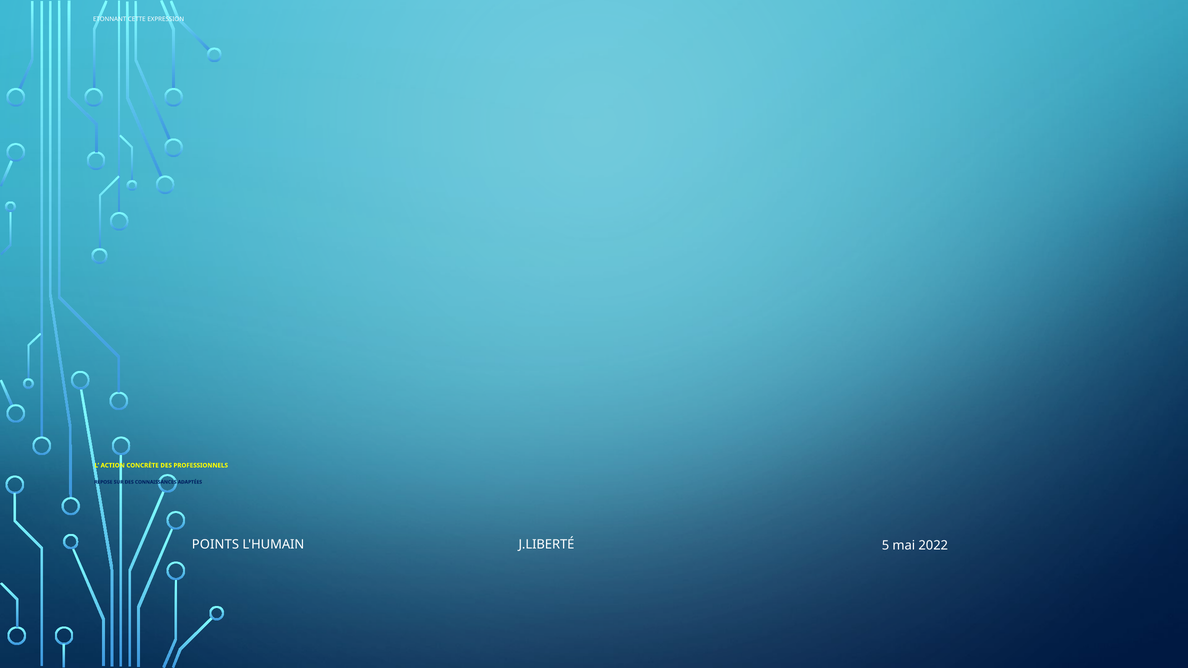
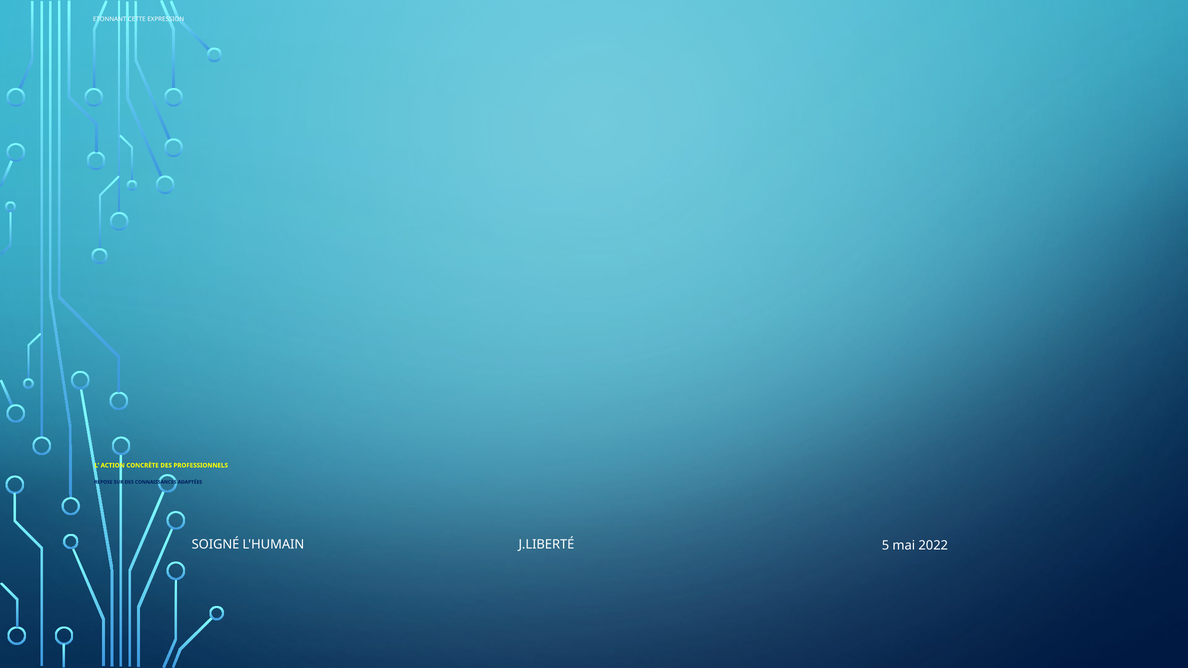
POINTS: POINTS -> SOIGNÉ (216, 545)
